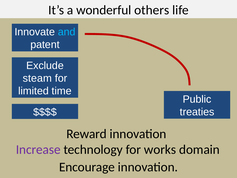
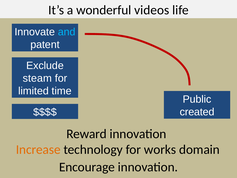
others: others -> videos (152, 10)
treaties: treaties -> created (197, 112)
Increase colour: purple -> orange (38, 149)
